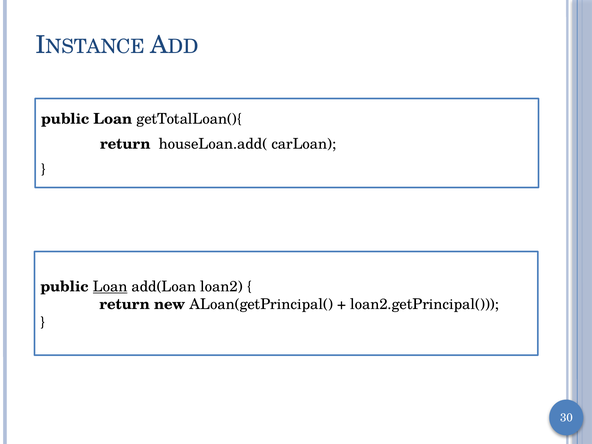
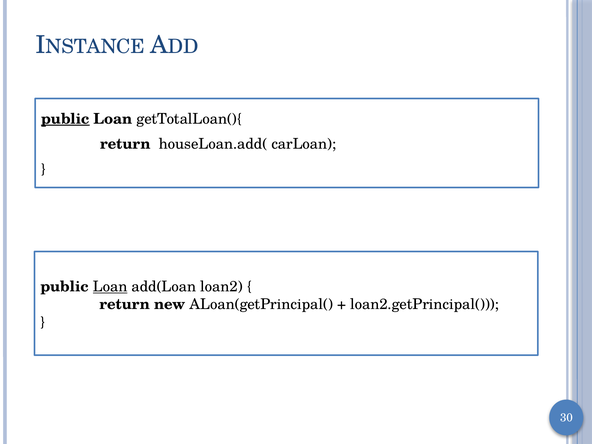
public underline: none -> present (65, 119)
